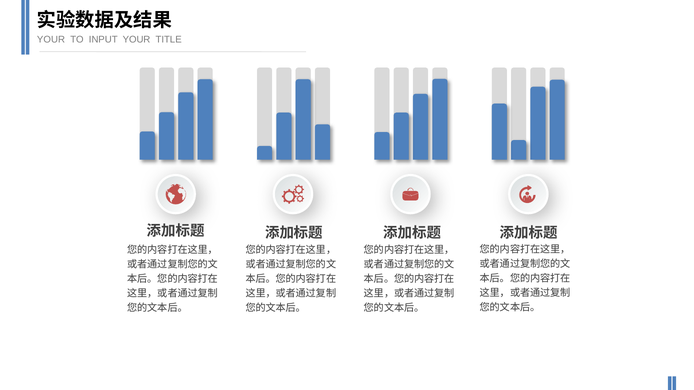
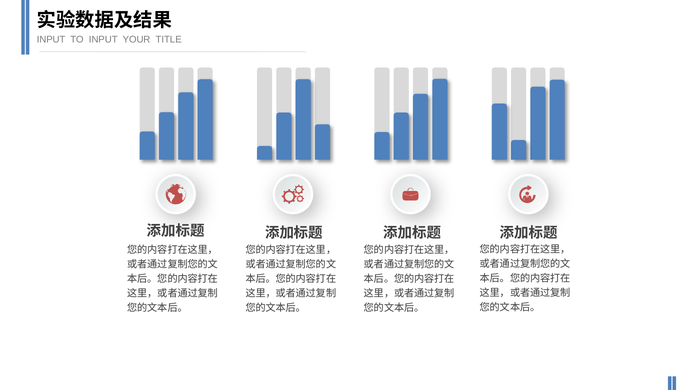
YOUR: YOUR -> INPUT (51, 40)
